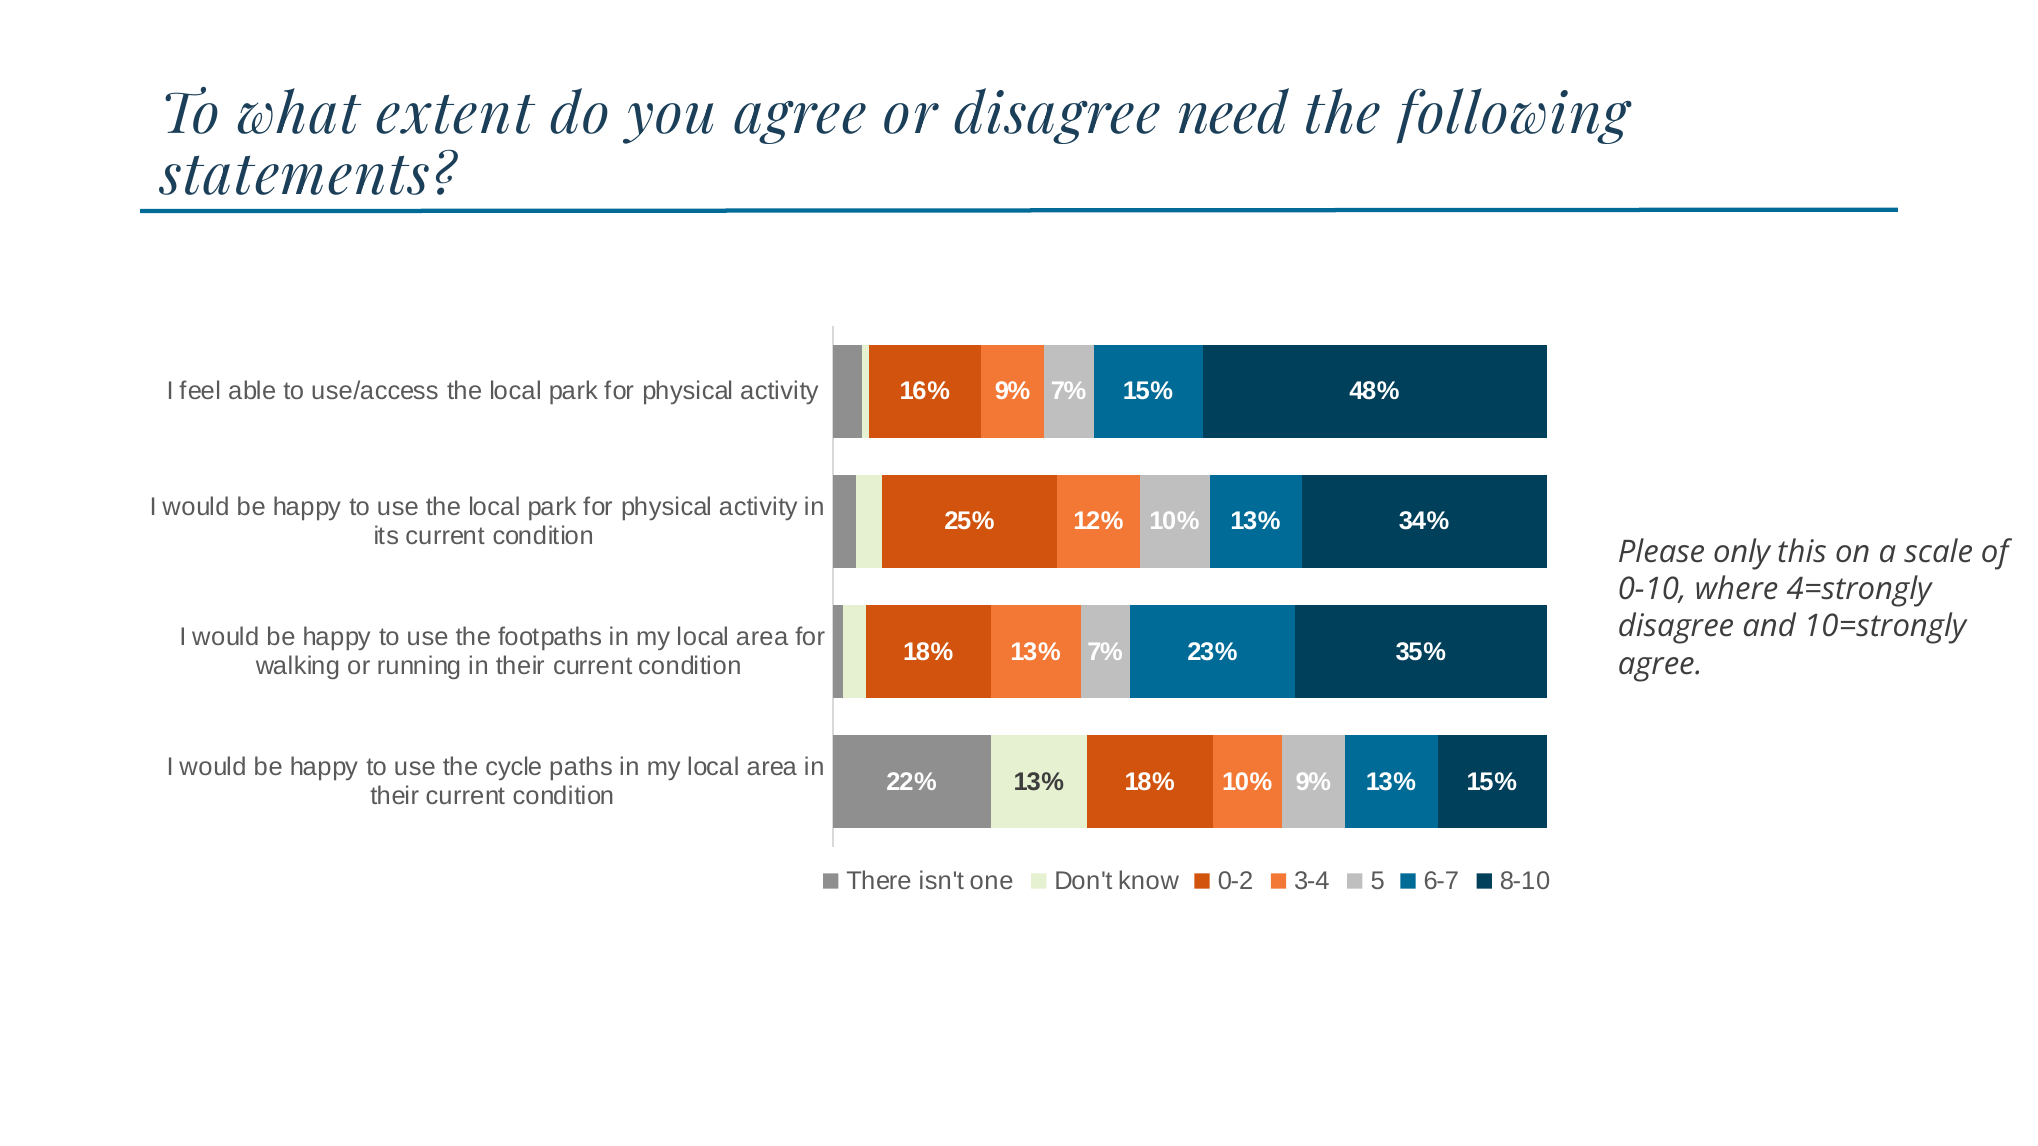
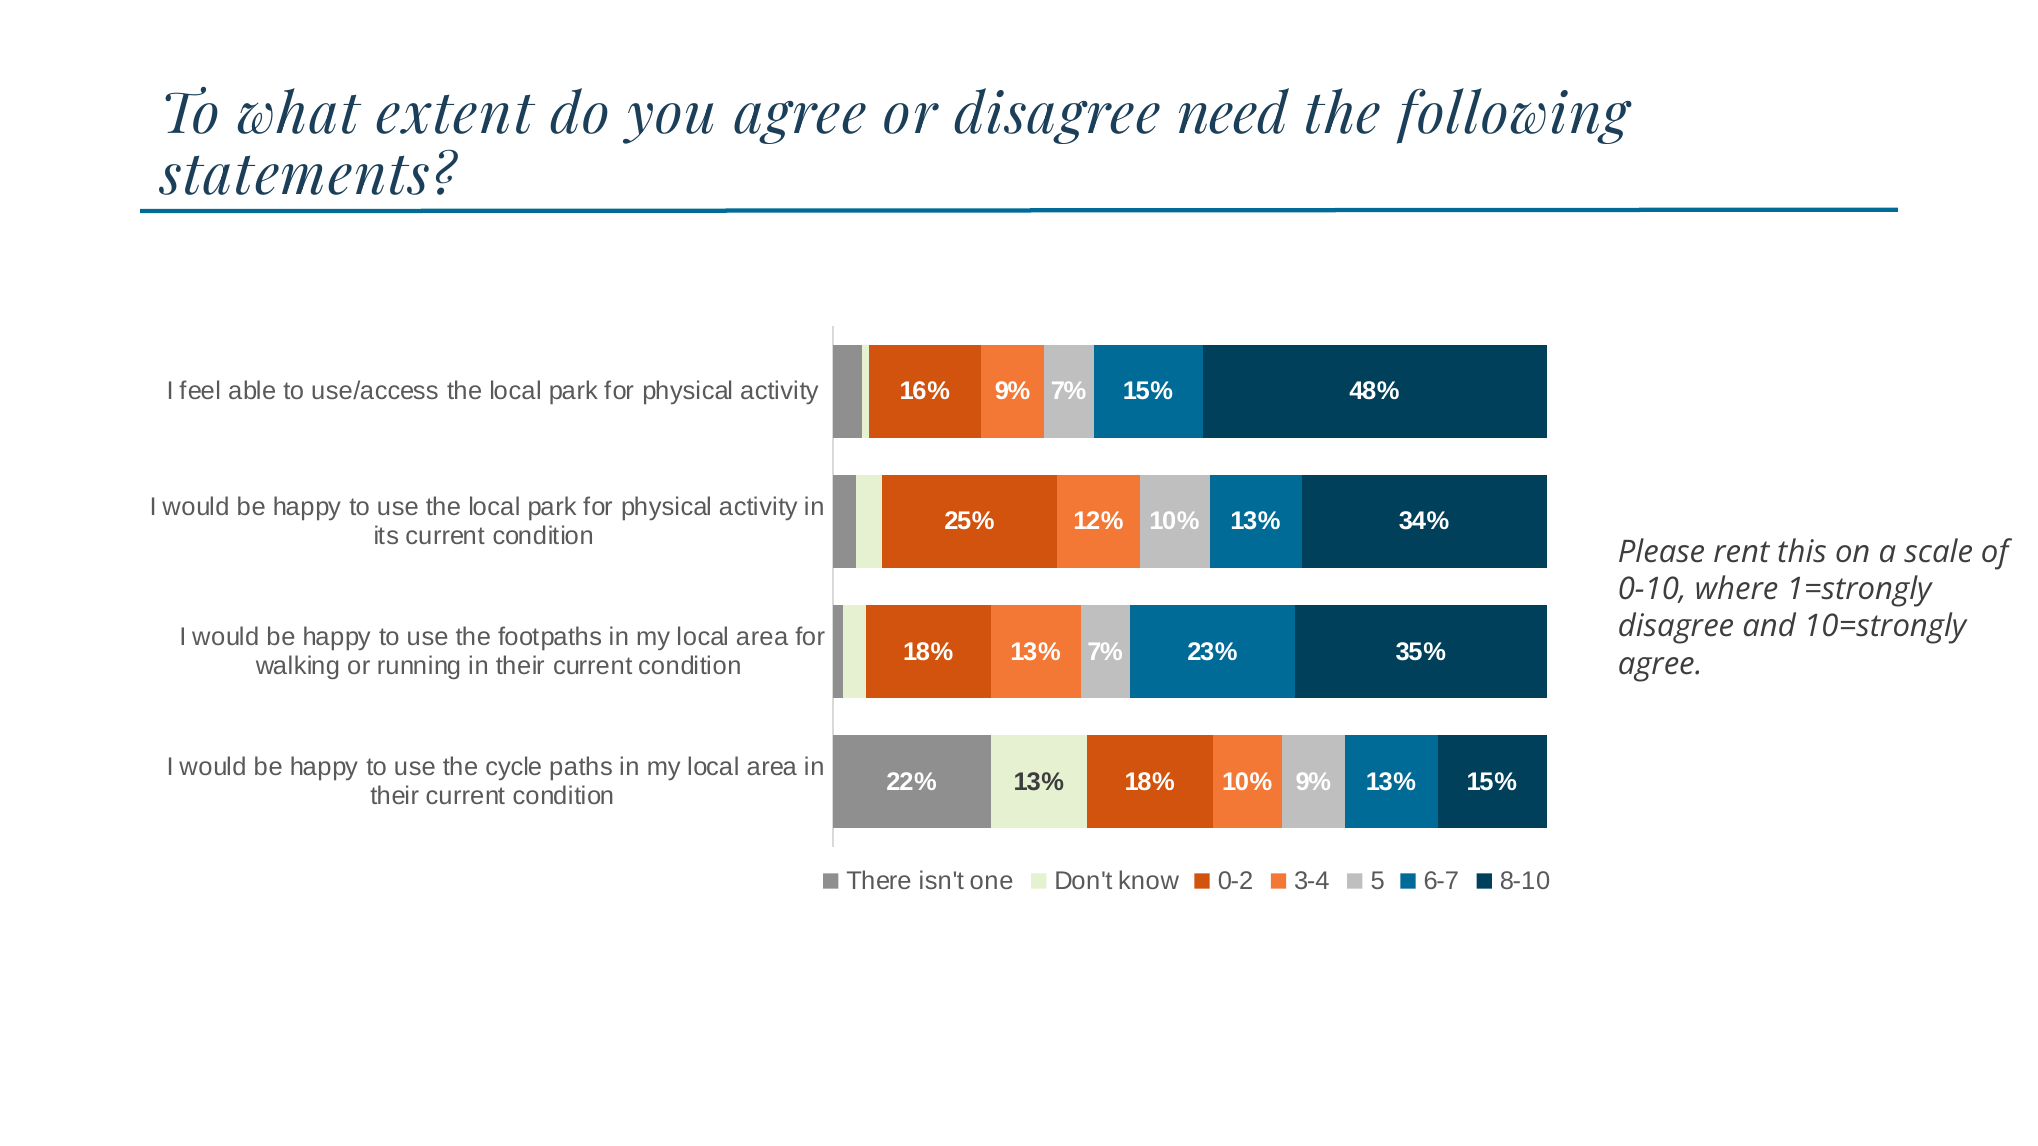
only: only -> rent (1741, 552)
4=strongly: 4=strongly -> 1=strongly (1859, 589)
